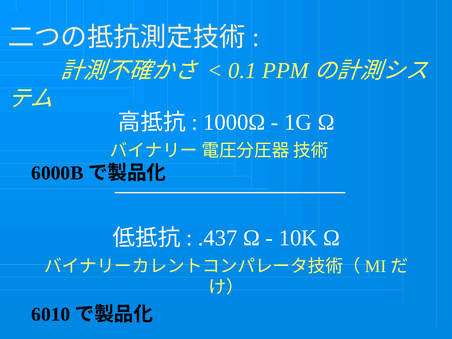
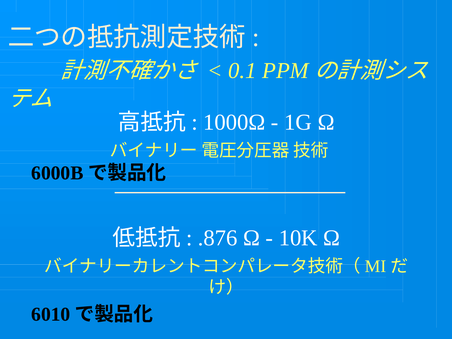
.437: .437 -> .876 (218, 238)
